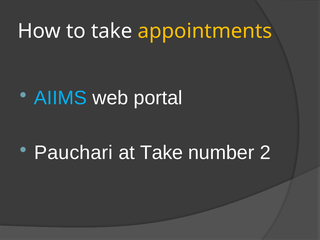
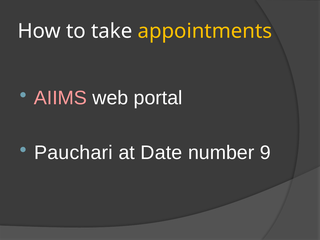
AIIMS colour: light blue -> pink (60, 98)
at Take: Take -> Date (161, 153)
2: 2 -> 9 (265, 153)
